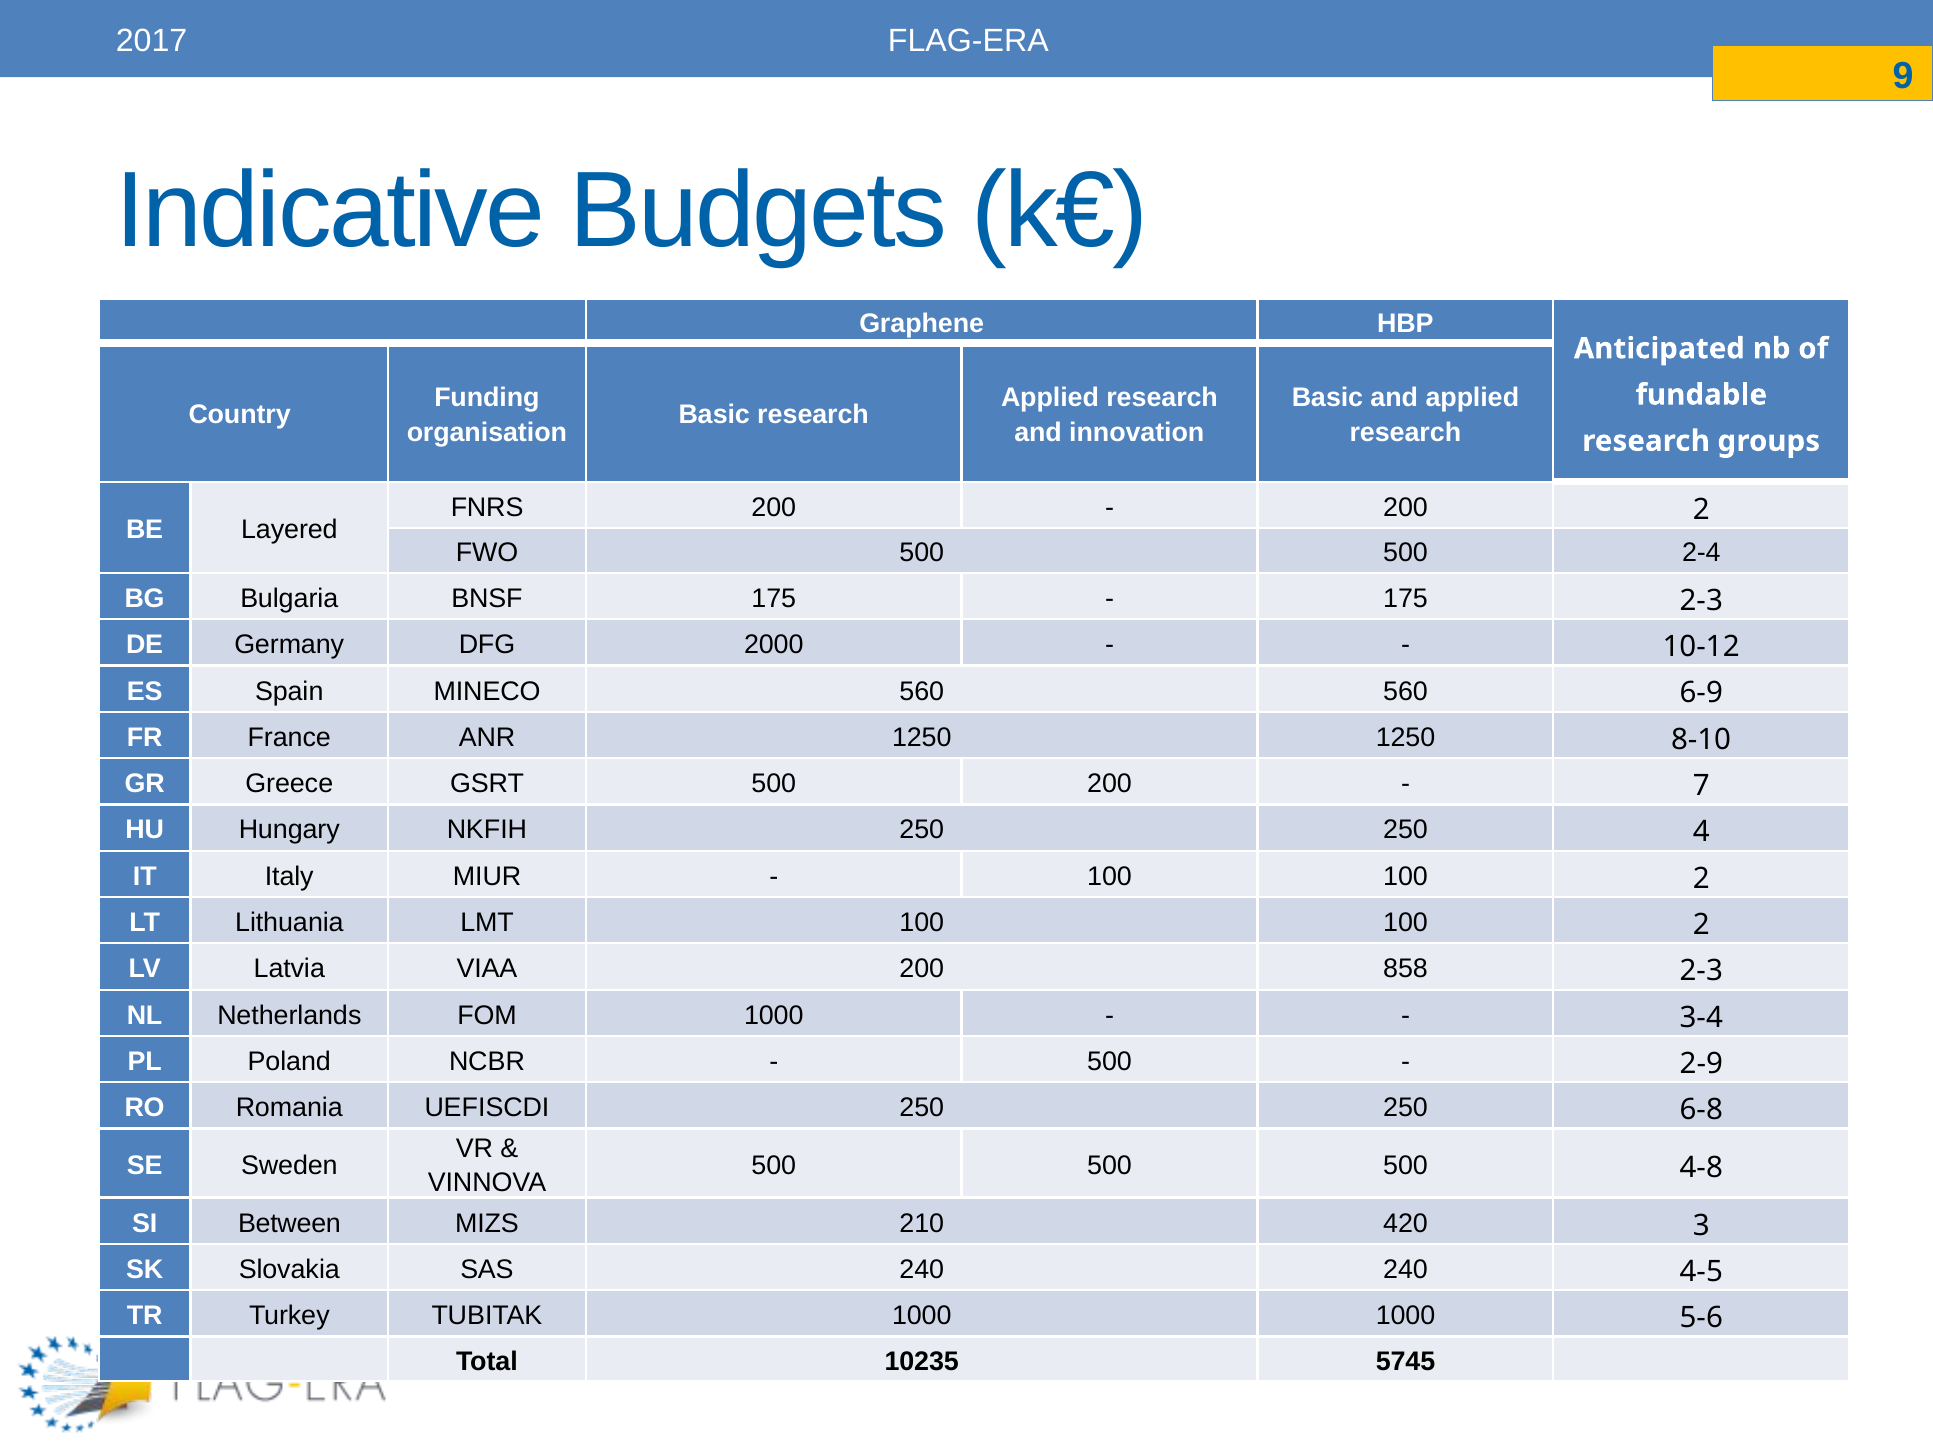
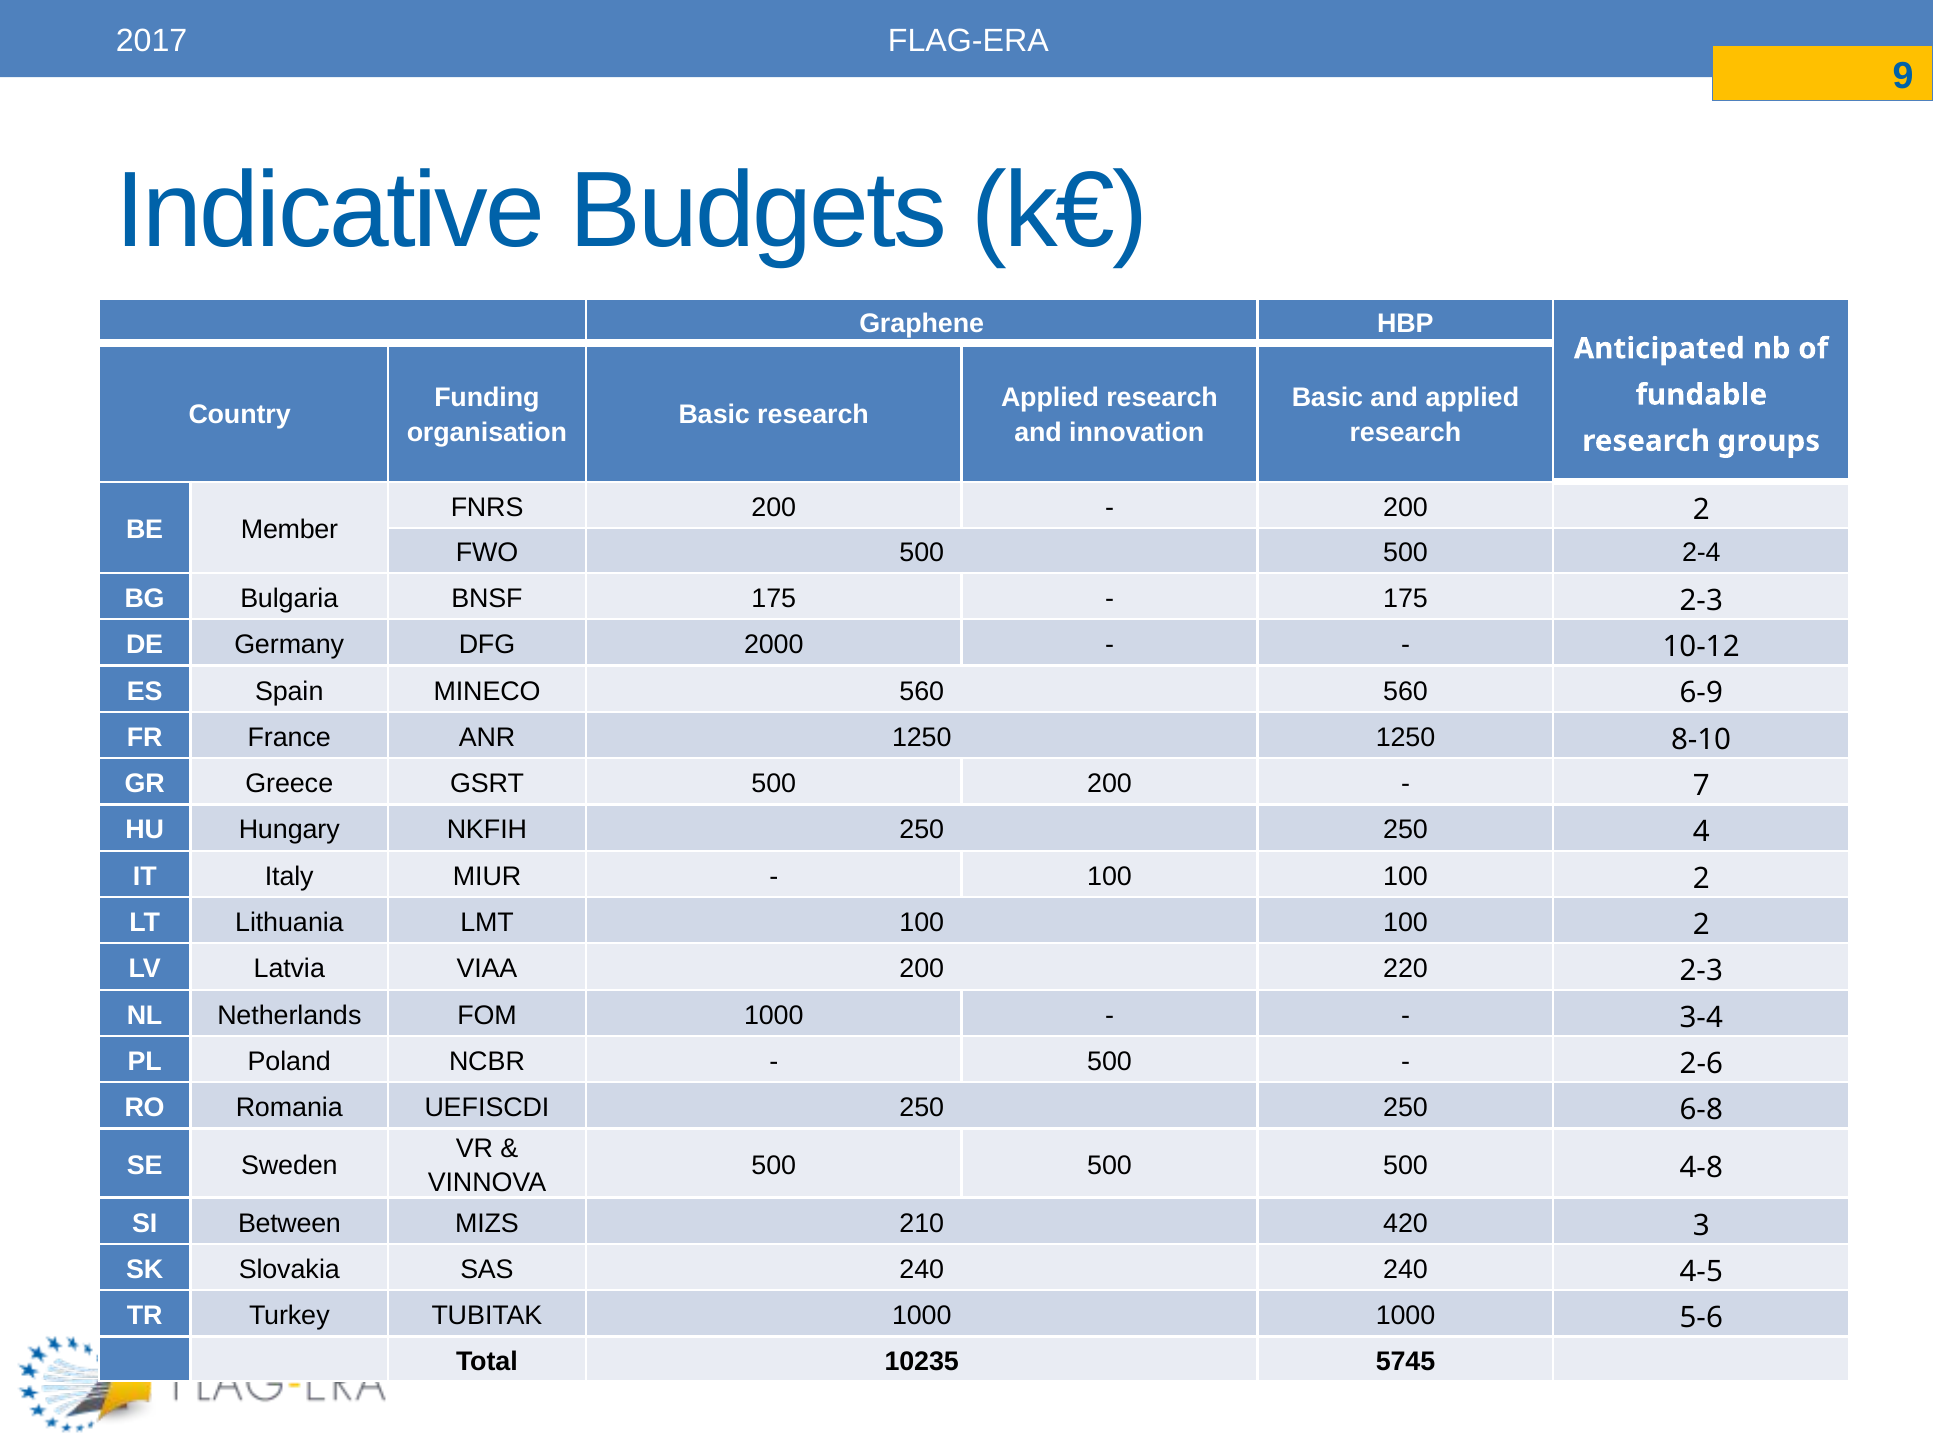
Layered: Layered -> Member (289, 530)
858: 858 -> 220 (1405, 970)
2-9: 2-9 -> 2-6 (1701, 1064)
